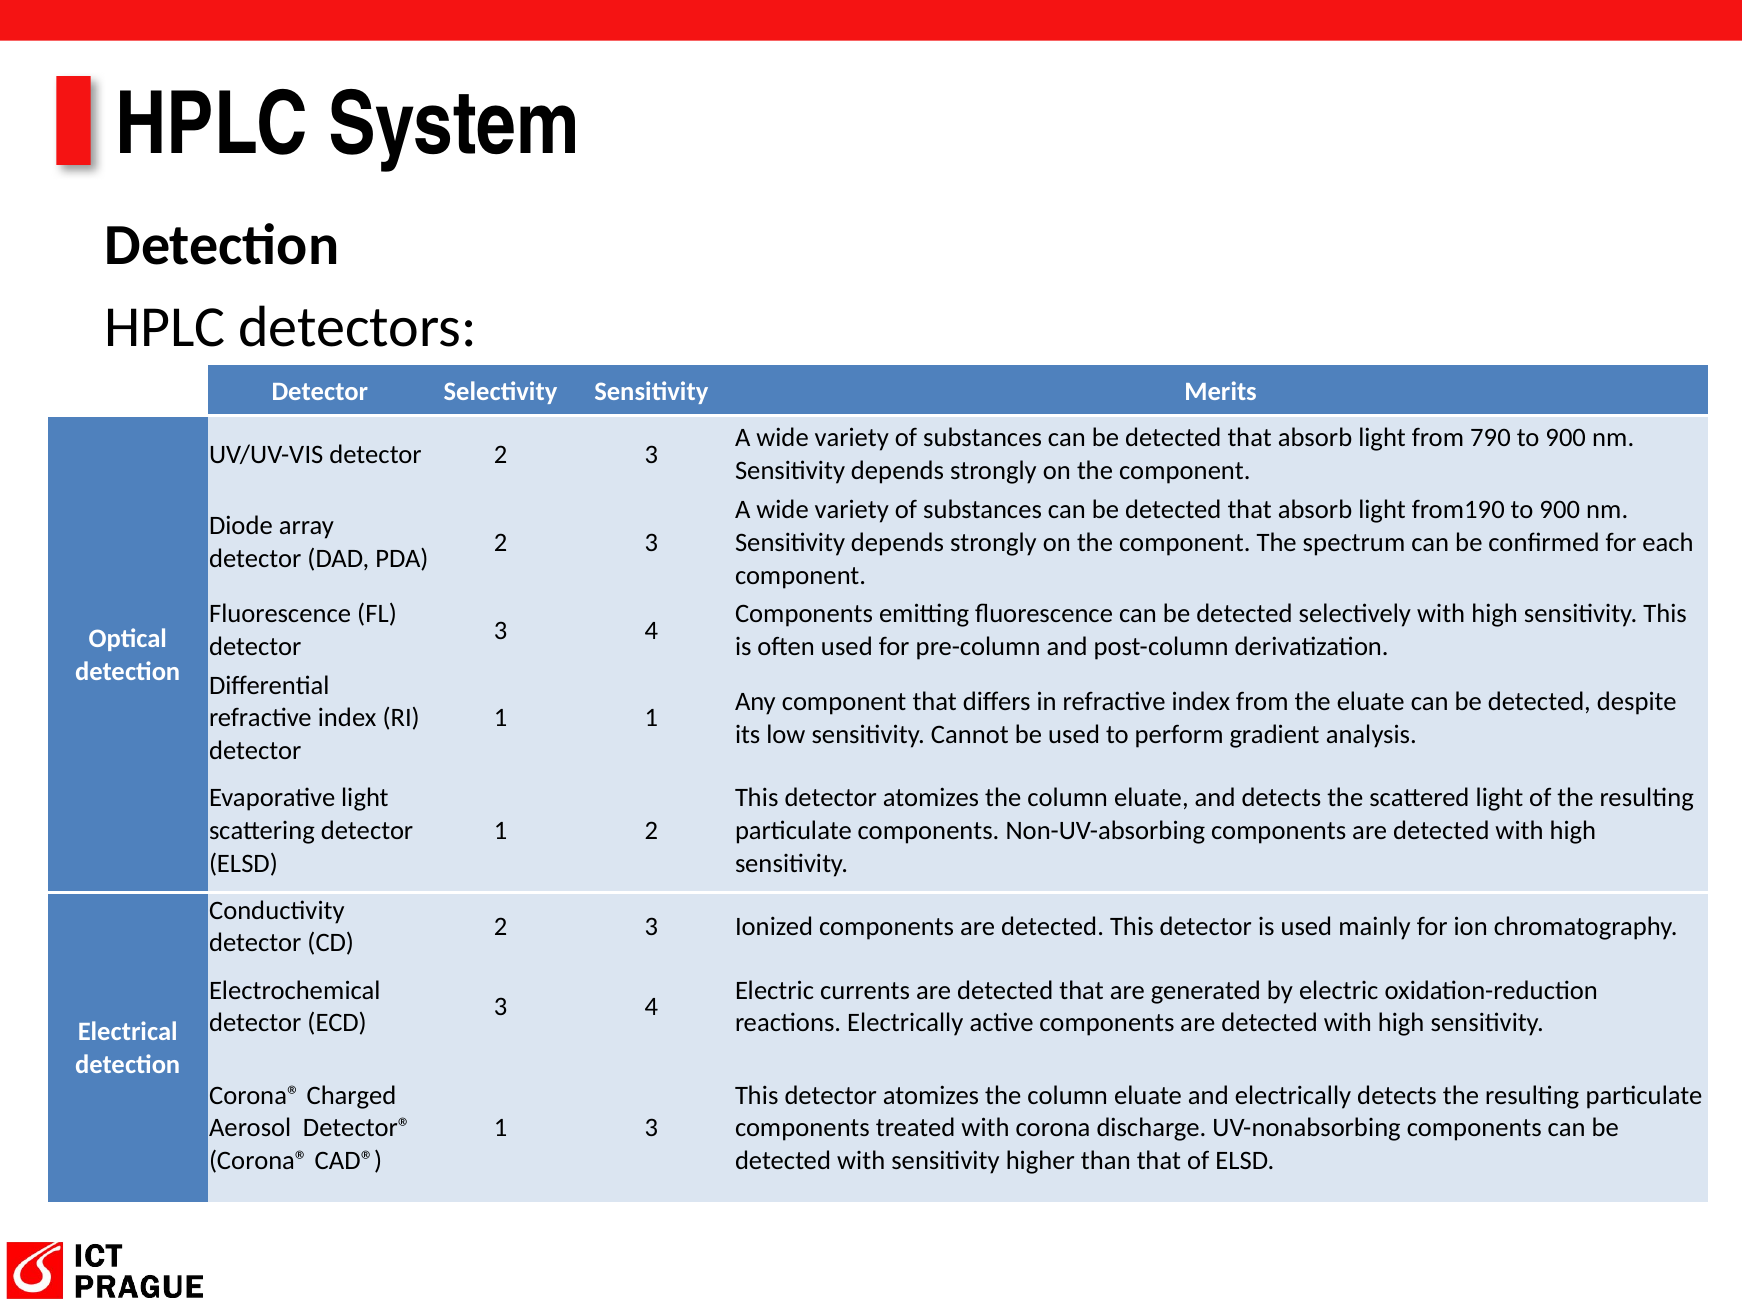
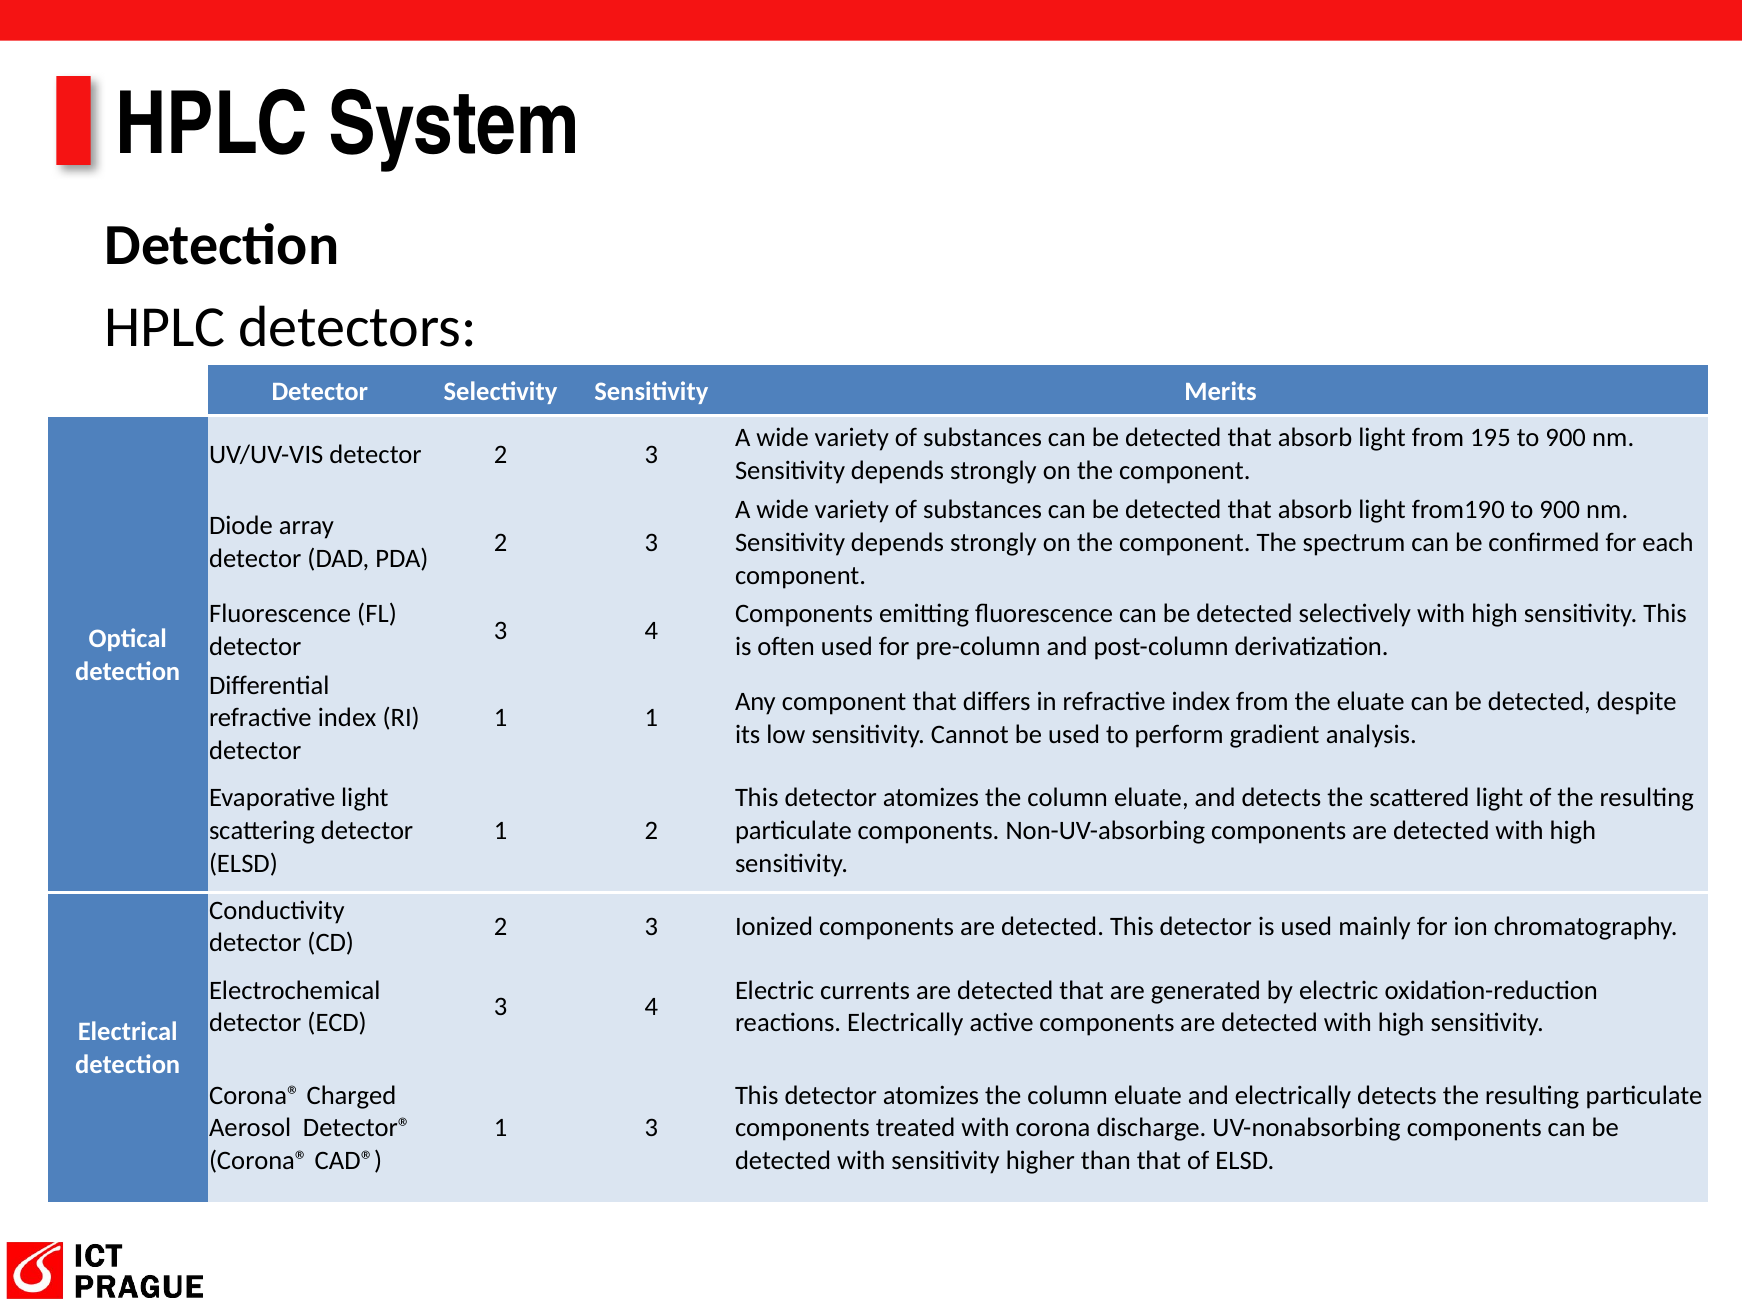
790: 790 -> 195 (1490, 438)
